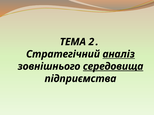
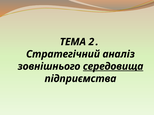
аналіз underline: present -> none (119, 54)
